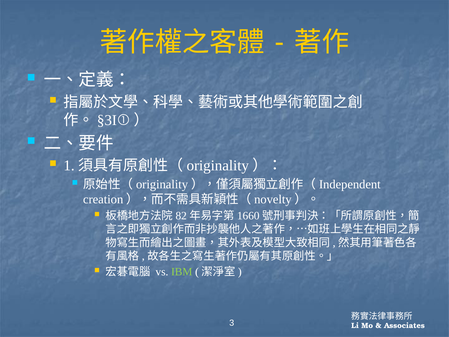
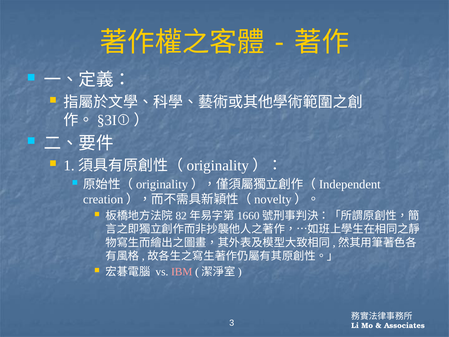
IBM colour: light green -> pink (182, 272)
